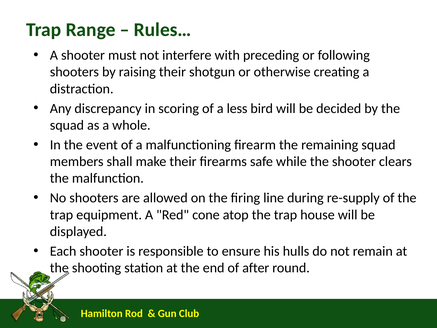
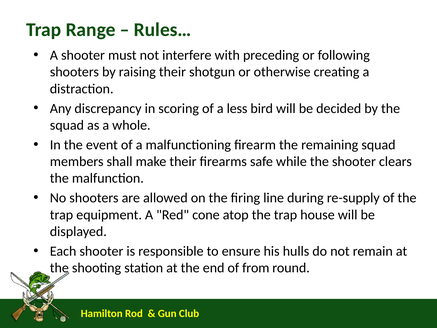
after: after -> from (256, 268)
